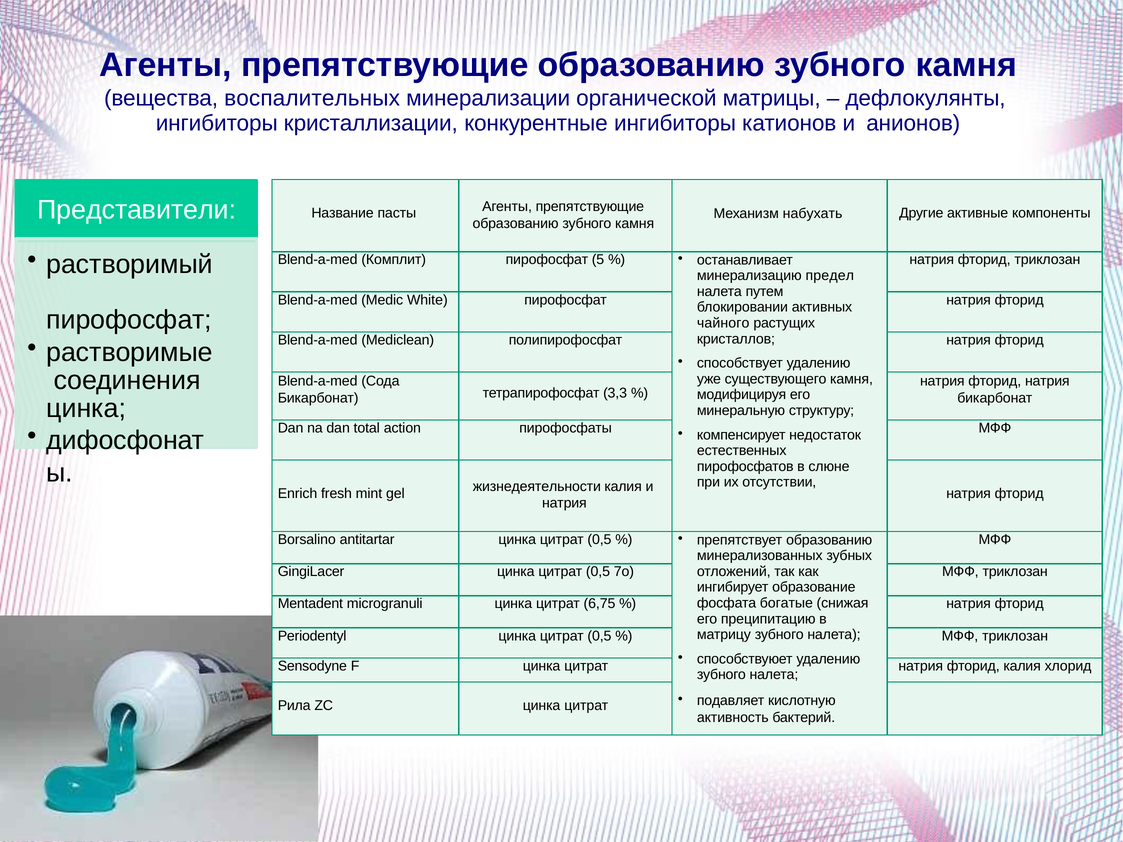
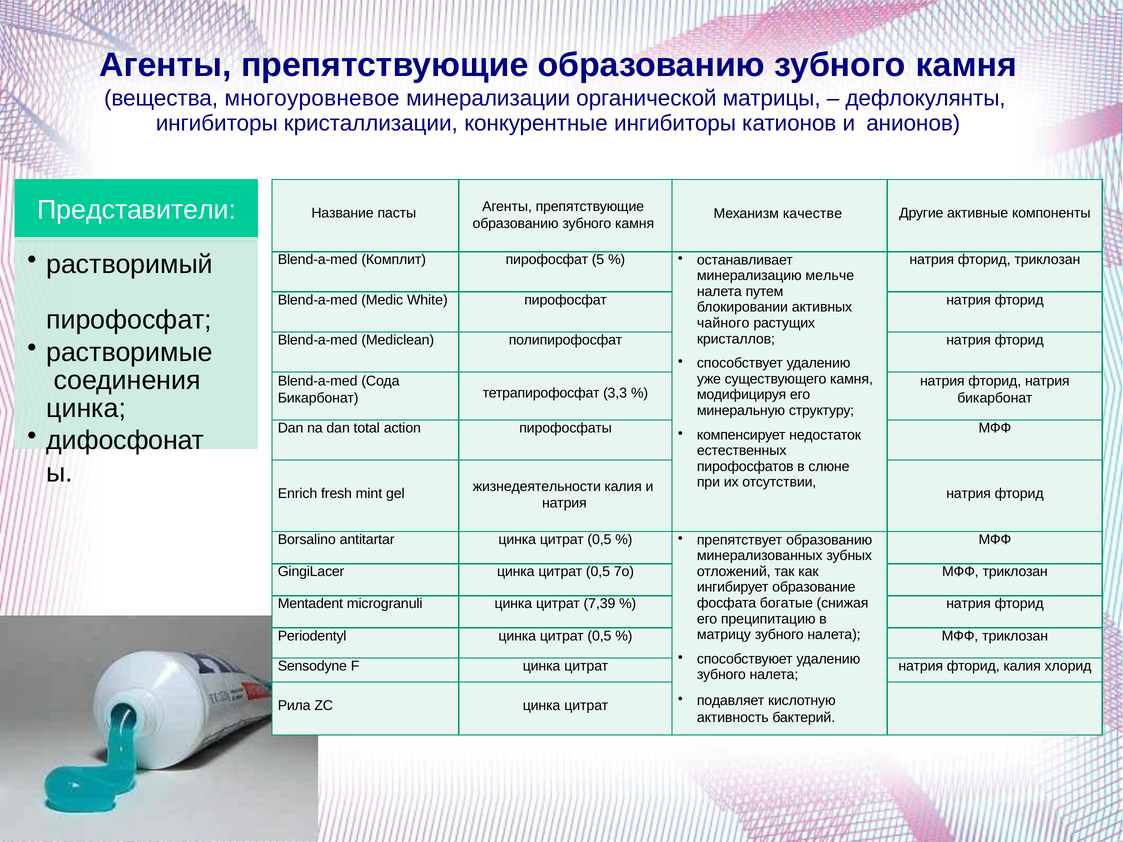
воспалительных: воспалительных -> многоуровневое (312, 98)
набухать: набухать -> качестве (813, 214)
предел: предел -> мельче (830, 276)
6,75: 6,75 -> 7,39 (599, 604)
